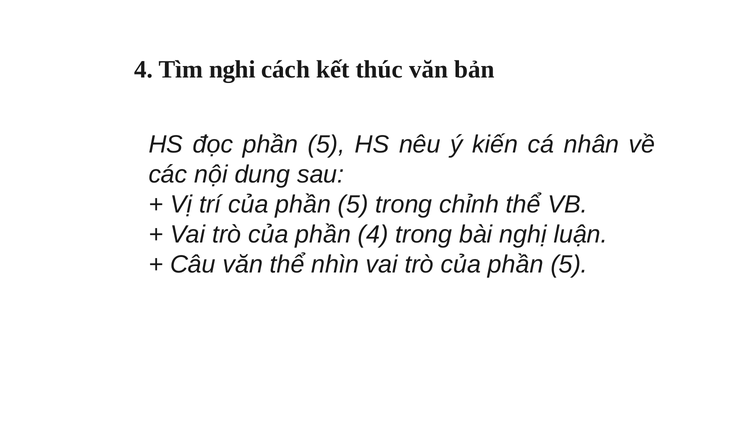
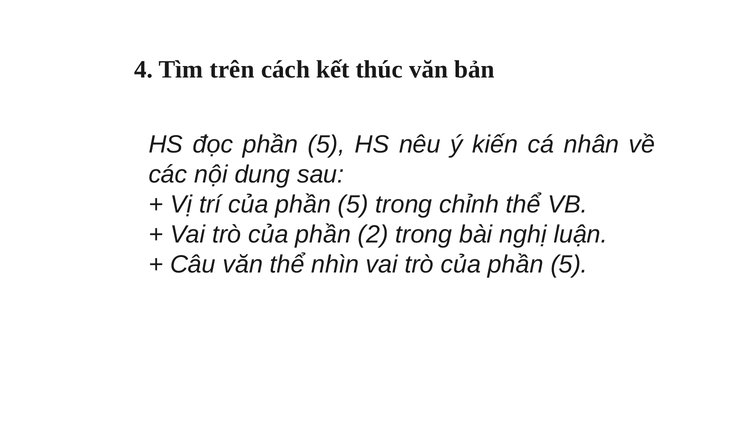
nghi: nghi -> trên (232, 69)
phần 4: 4 -> 2 (373, 235)
